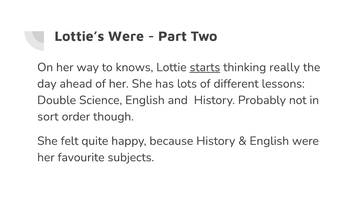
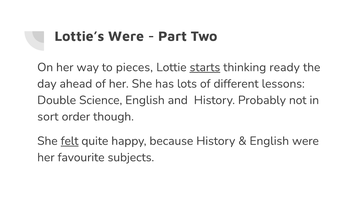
knows: knows -> pieces (134, 67)
really: really -> ready (285, 67)
felt underline: none -> present (70, 141)
